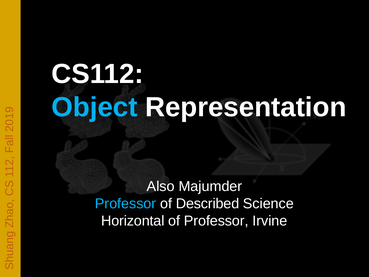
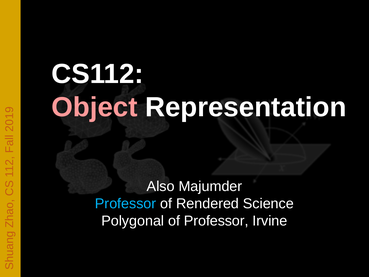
Object colour: light blue -> pink (94, 107)
Described: Described -> Rendered (208, 203)
Horizontal: Horizontal -> Polygonal (133, 221)
